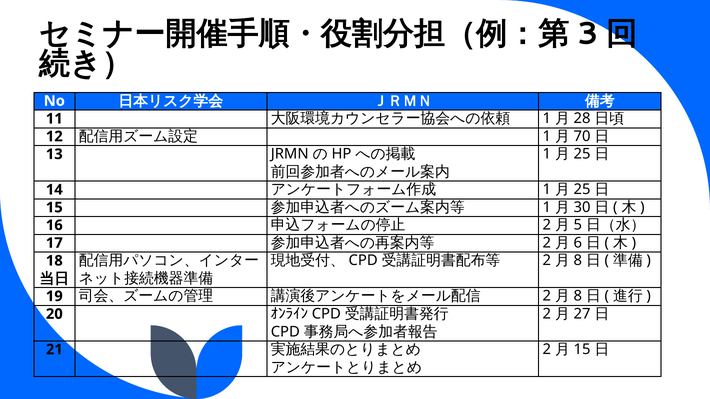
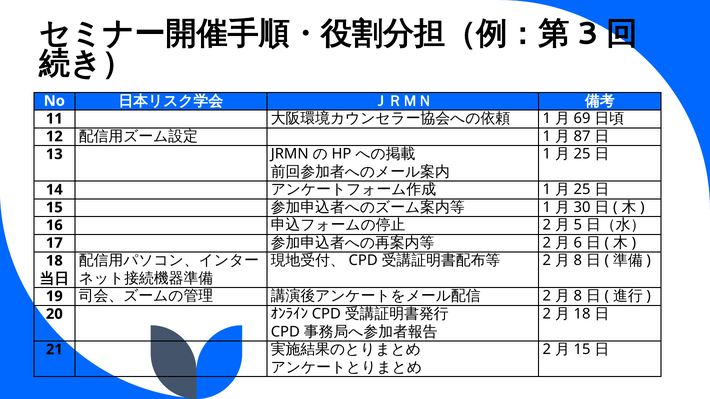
28: 28 -> 69 (582, 119)
70: 70 -> 87 (582, 136)
27: 27 -> 18 (582, 314)
